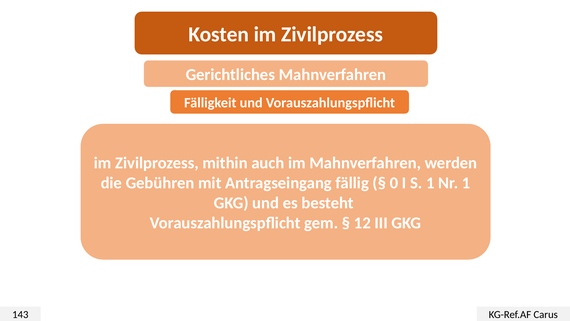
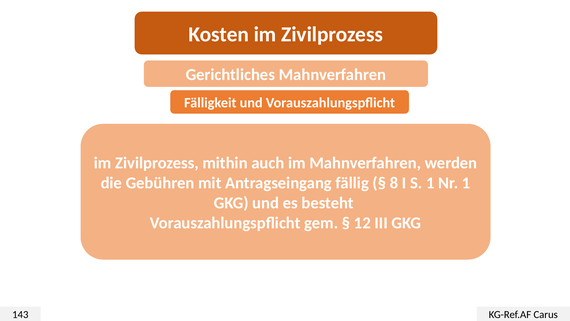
0: 0 -> 8 (394, 183)
